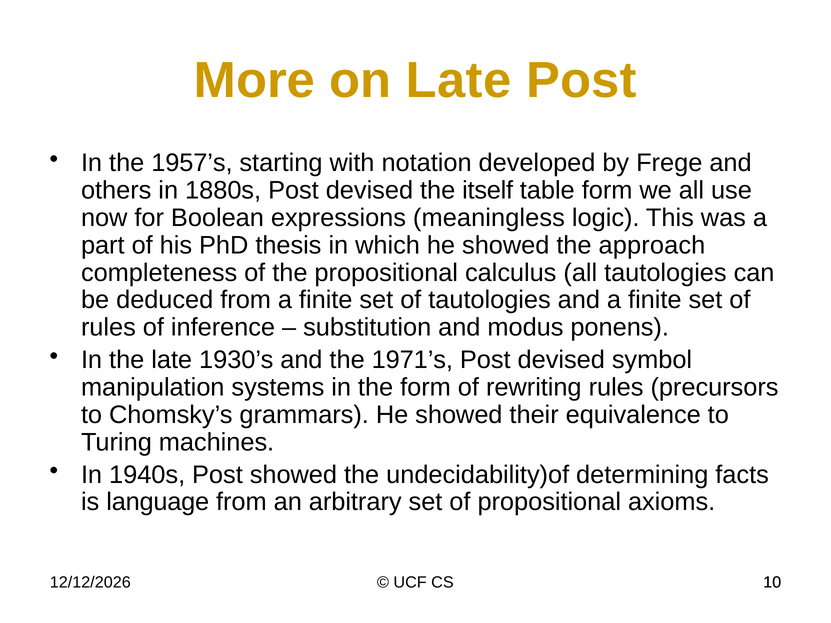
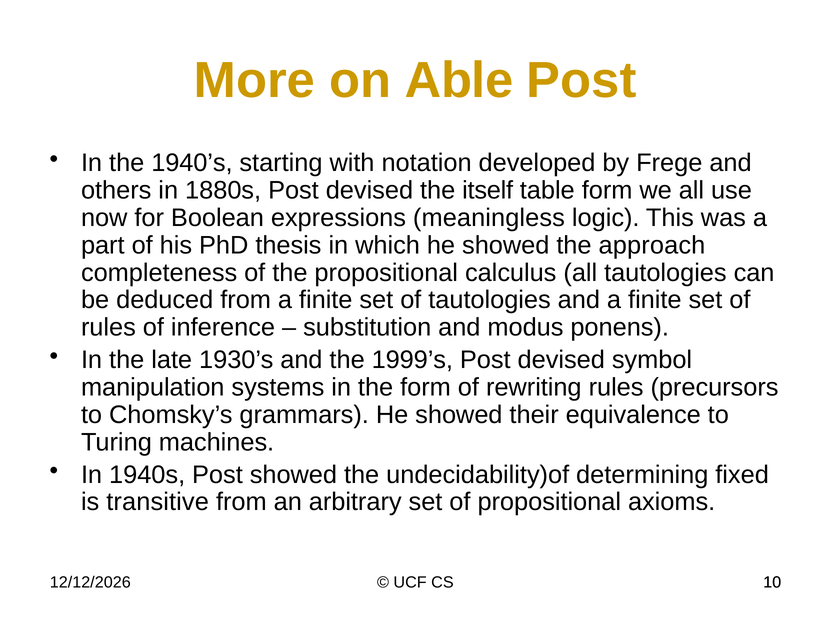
on Late: Late -> Able (459, 80)
1957’s: 1957’s -> 1940’s (192, 163)
1971’s: 1971’s -> 1999’s (412, 360)
facts: facts -> fixed (742, 475)
language: language -> transitive (158, 502)
